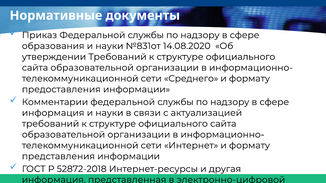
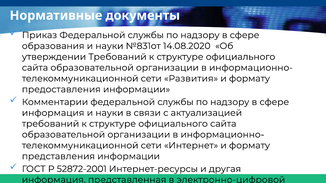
Среднего: Среднего -> Развития (191, 79)
52872-2018: 52872-2018 -> 52872-2001 (82, 169)
